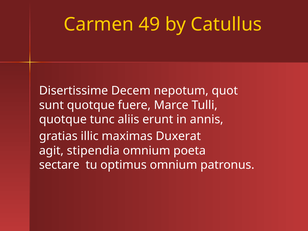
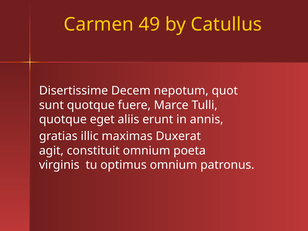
tunc: tunc -> eget (102, 119)
stipendia: stipendia -> constituit (93, 151)
sectare: sectare -> virginis (59, 165)
